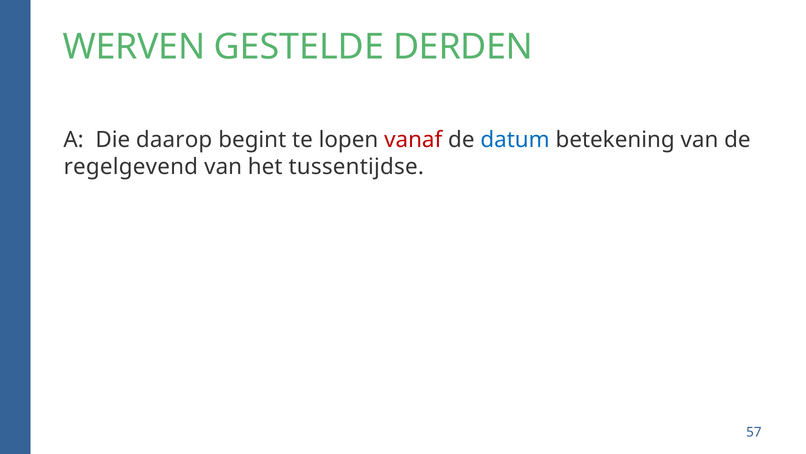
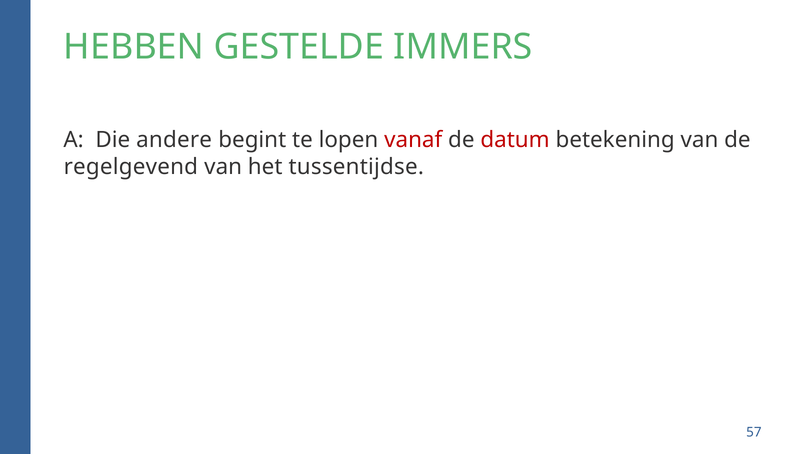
WERVEN: WERVEN -> HEBBEN (134, 47)
DERDEN: DERDEN -> IMMERS (463, 47)
daarop: daarop -> andere (174, 140)
datum colour: blue -> red (515, 140)
